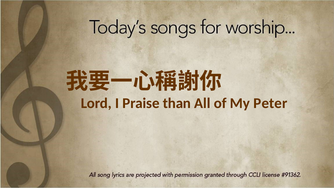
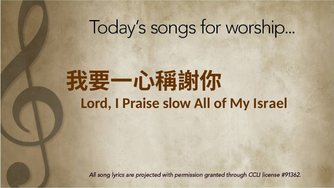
than: than -> slow (177, 103)
Peter: Peter -> Israel (270, 103)
